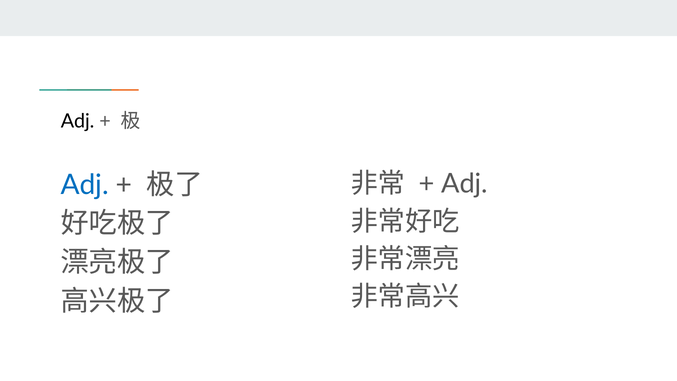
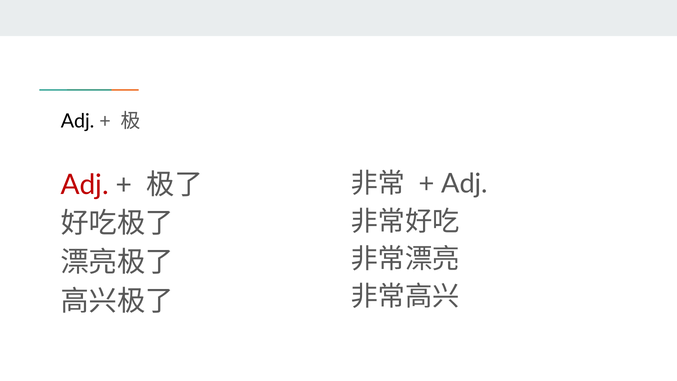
Adj colour: blue -> red (85, 185)
